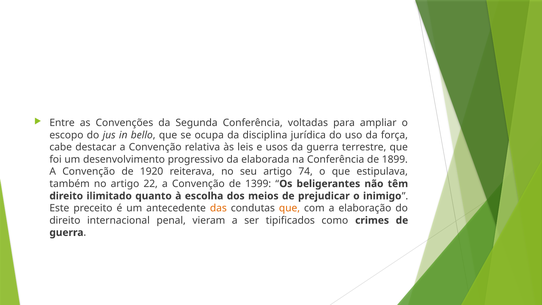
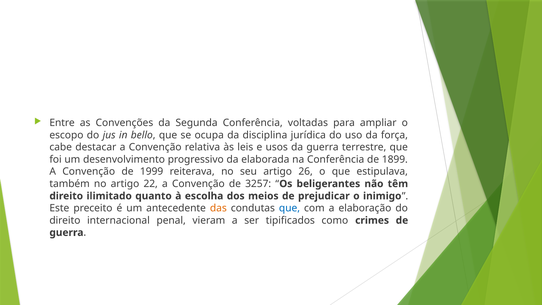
1920: 1920 -> 1999 (152, 172)
74: 74 -> 26 (306, 172)
1399: 1399 -> 3257 (258, 184)
que colour: orange -> blue (289, 208)
